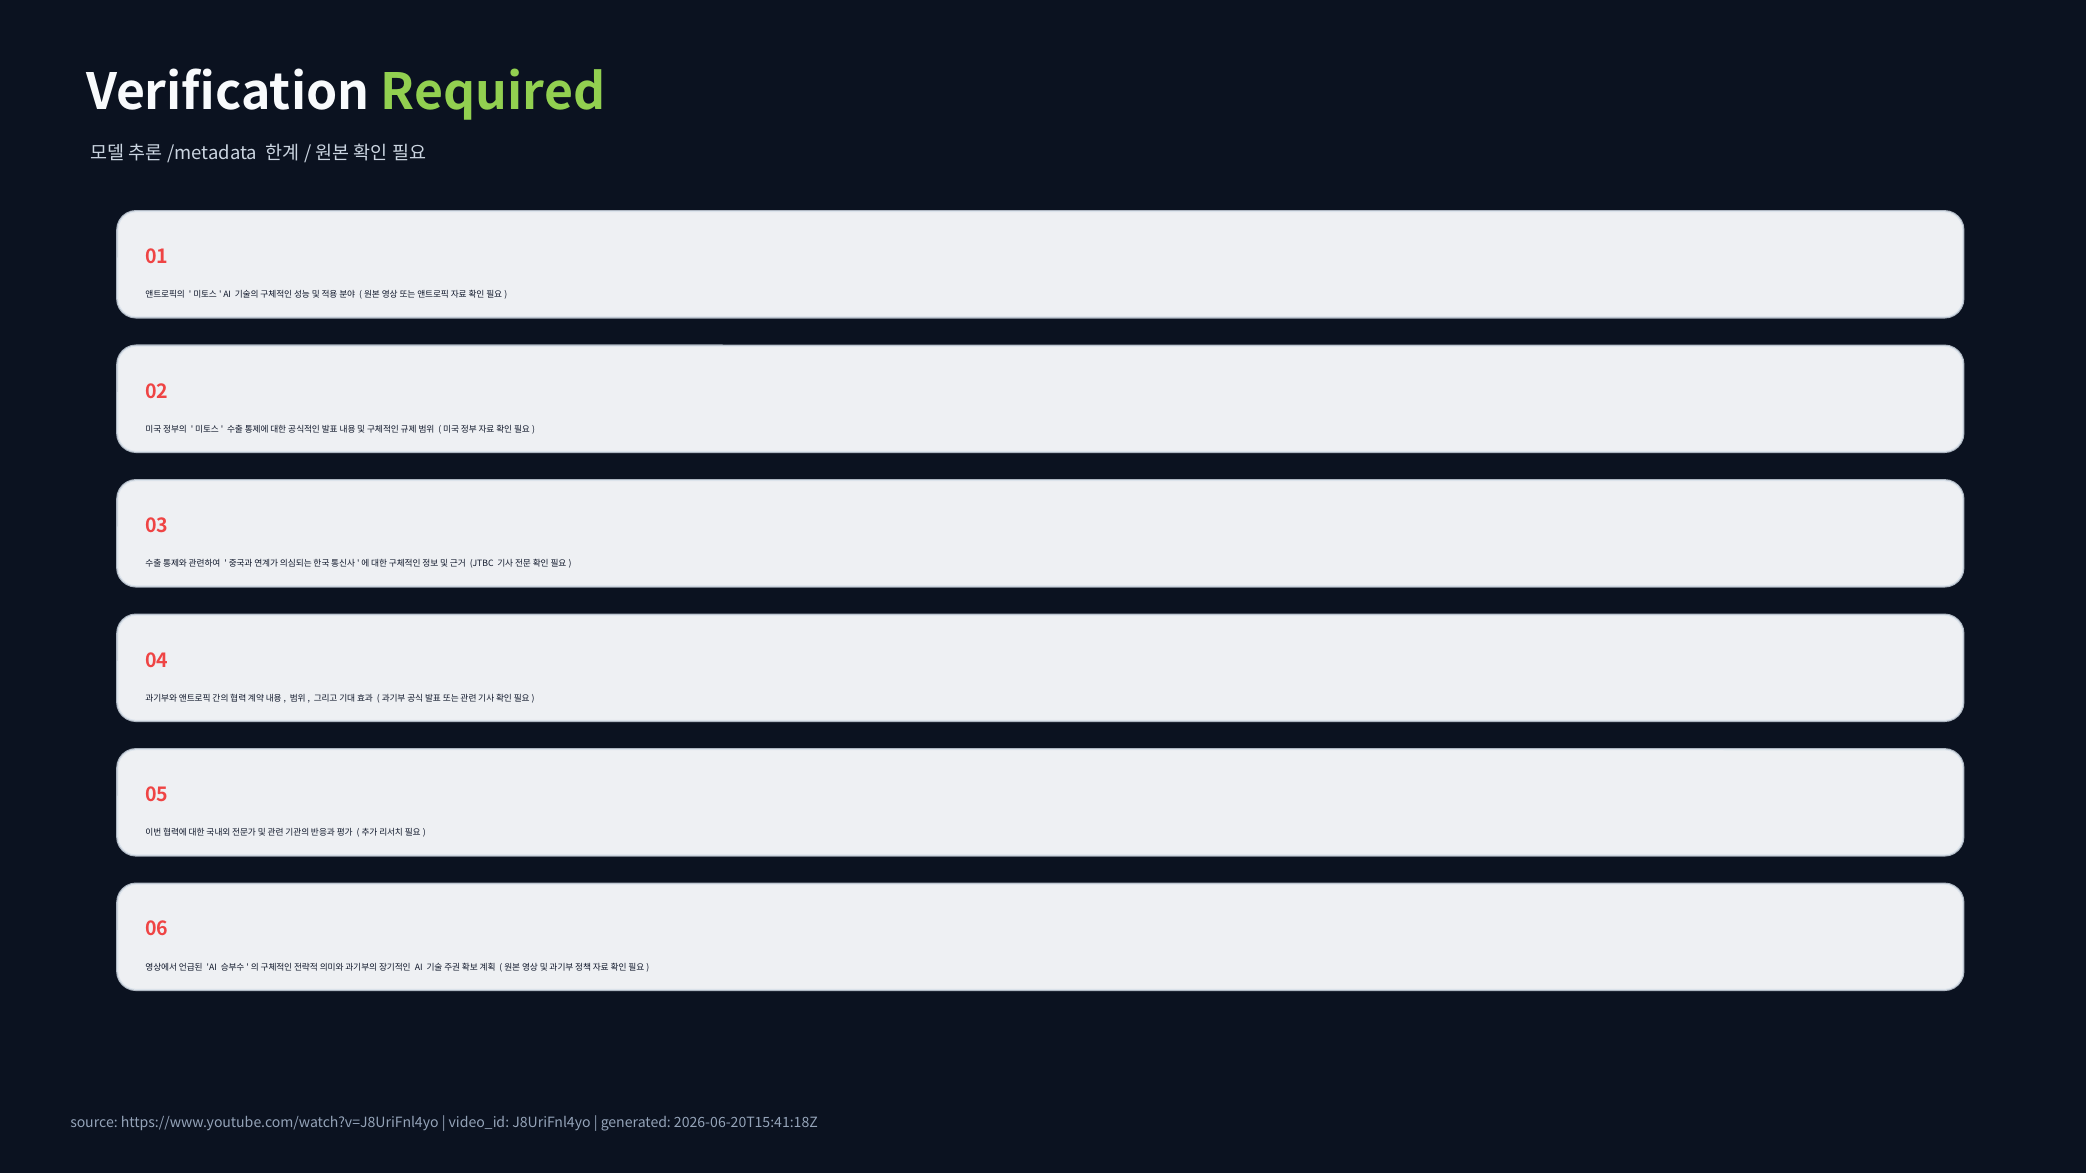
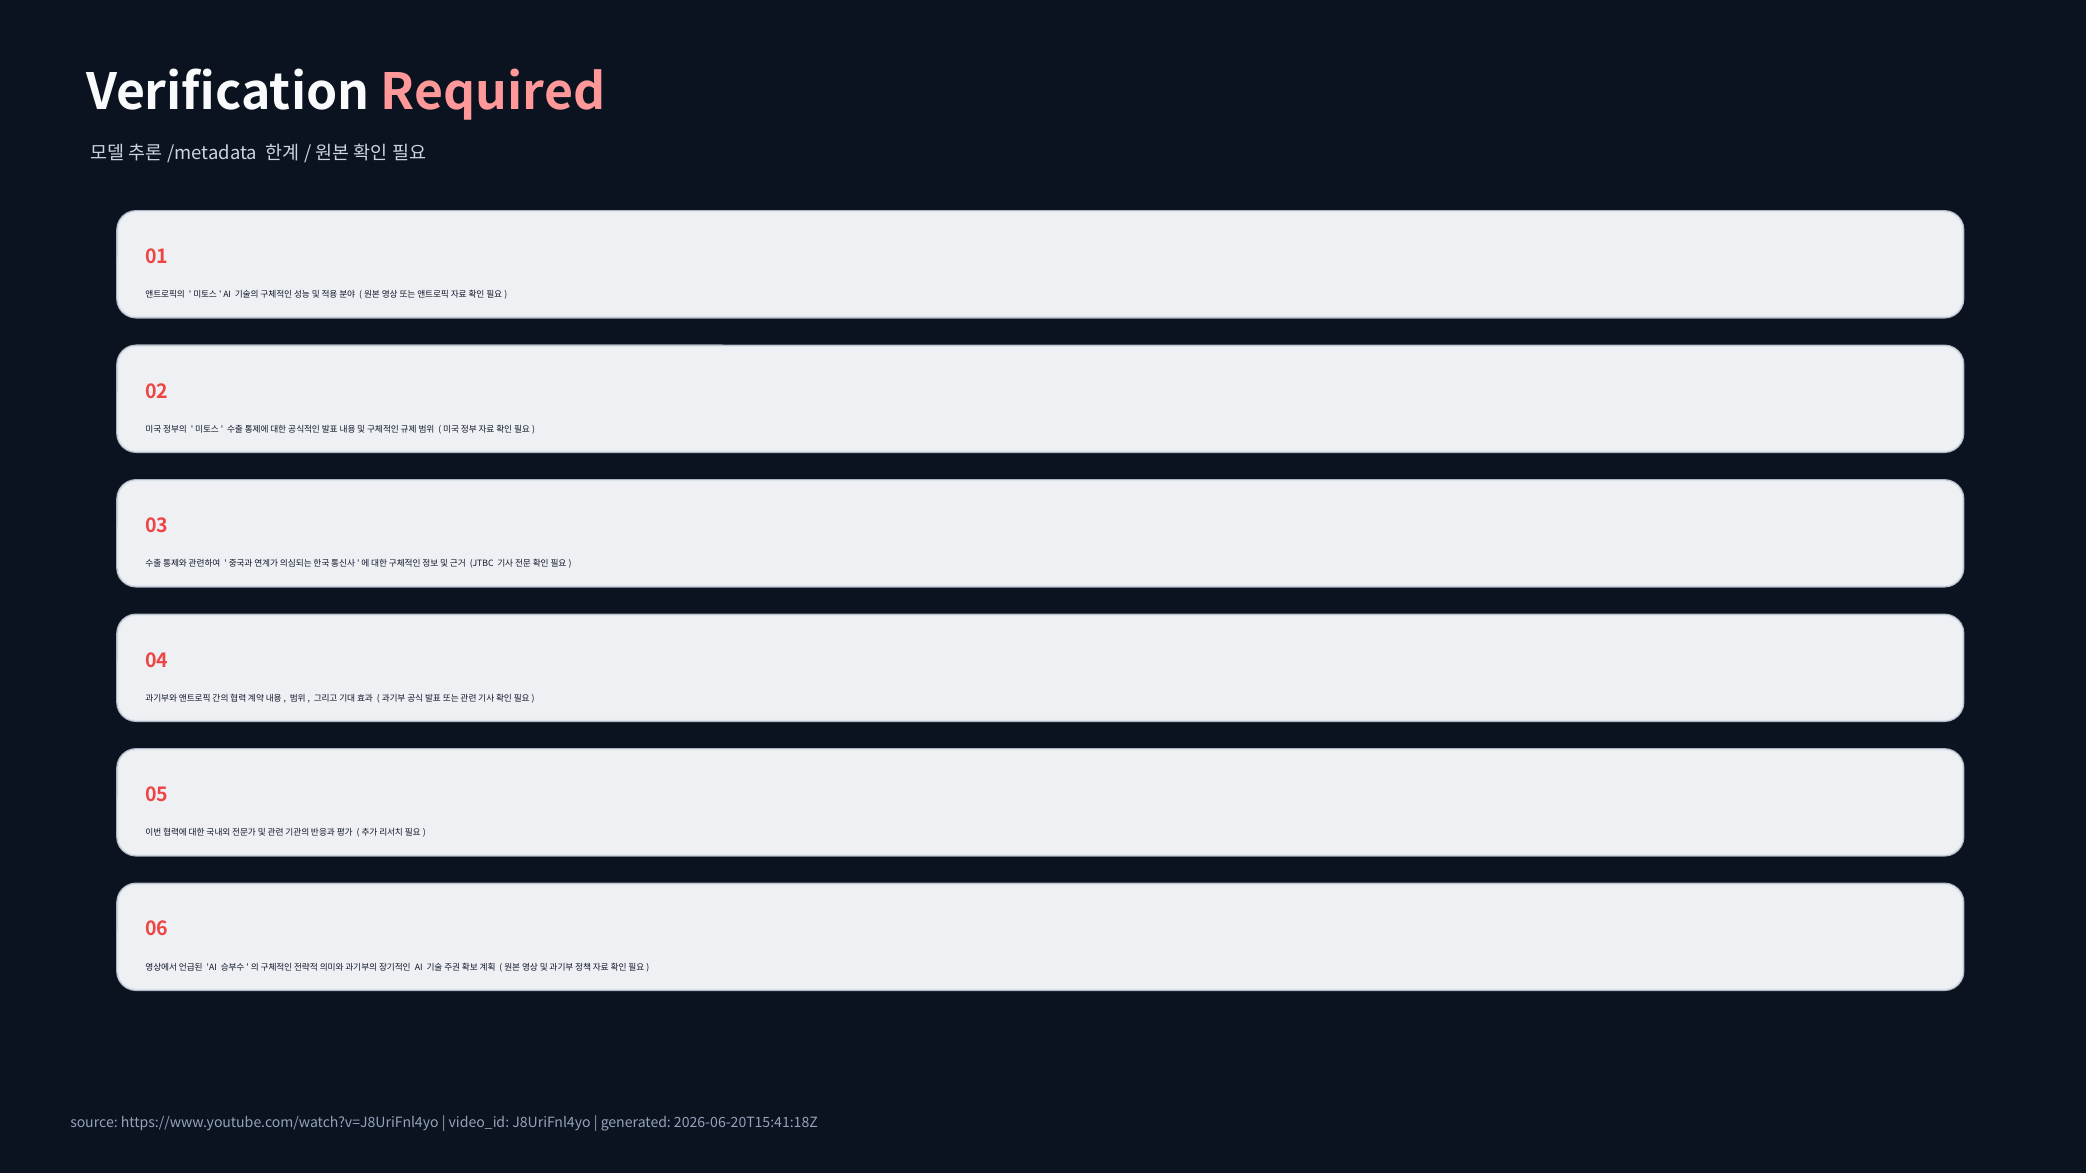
Required colour: light green -> pink (493, 93)
